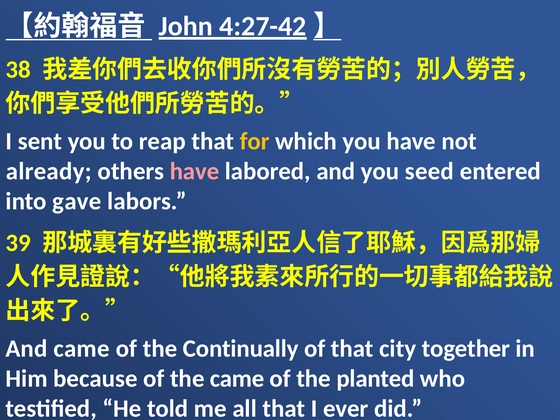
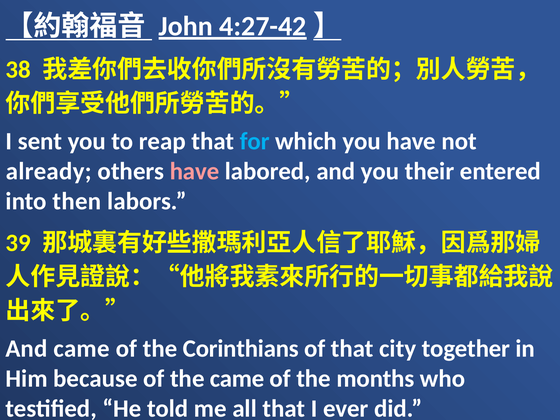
for colour: yellow -> light blue (255, 141)
seed: seed -> their (430, 171)
gave: gave -> then (77, 201)
Continually: Continually -> Corinthians (241, 349)
planted: planted -> months (375, 379)
